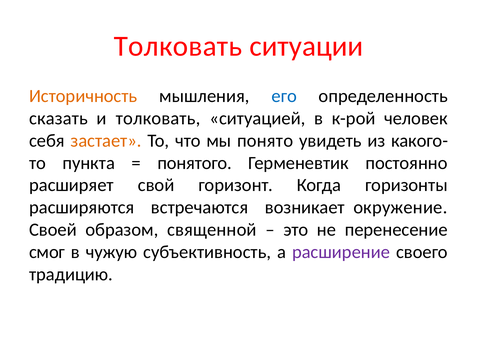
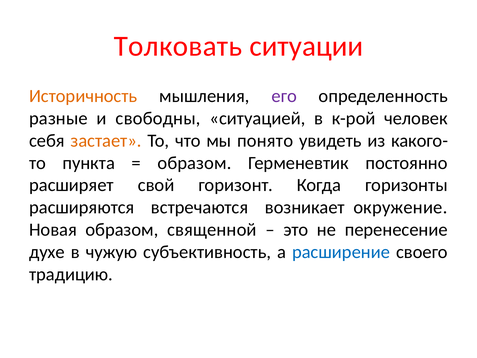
его colour: blue -> purple (284, 96)
сказать: сказать -> разные (58, 118)
и толковать: толковать -> свободны (158, 118)
понятого: понятого -> образом (194, 163)
Своей: Своей -> Новая (53, 230)
смог: смог -> духе (47, 252)
расширение colour: purple -> blue (341, 252)
